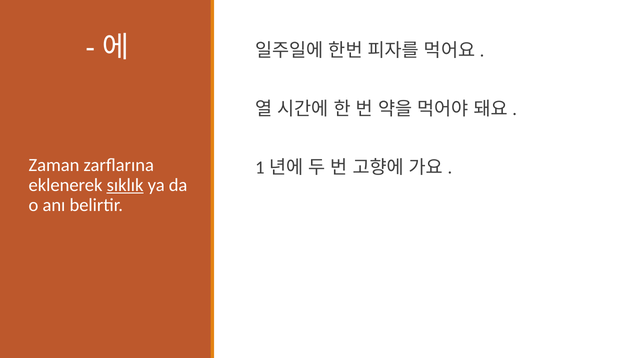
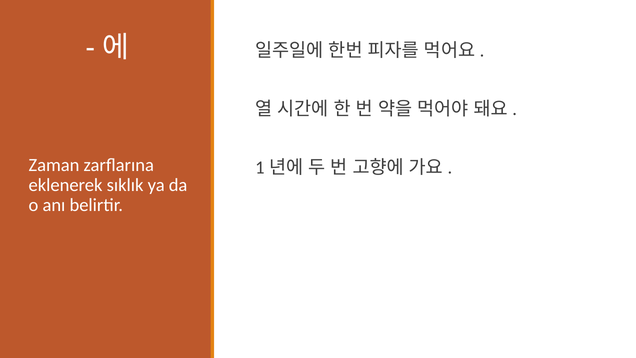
sıklık underline: present -> none (125, 185)
